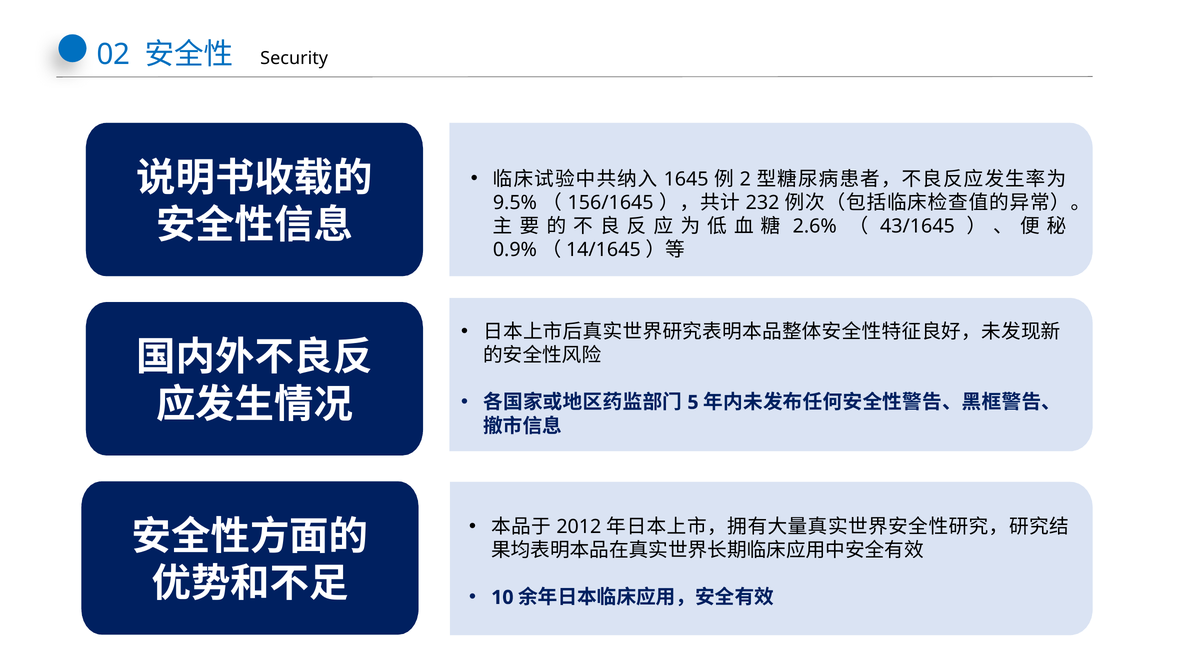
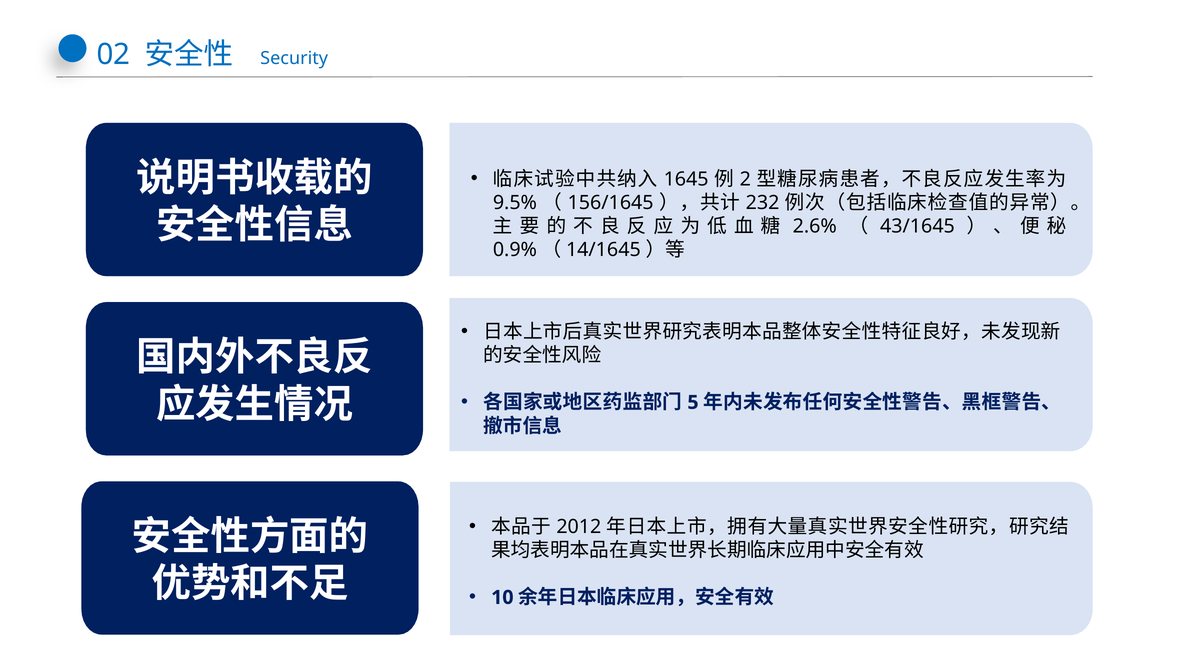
Security colour: black -> blue (294, 58)
